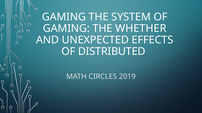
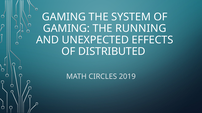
WHETHER: WHETHER -> RUNNING (141, 29)
